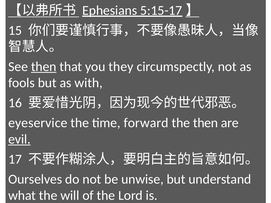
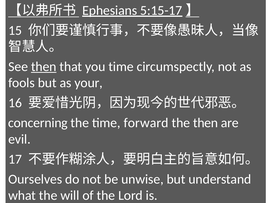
you they: they -> time (121, 67)
with: with -> your (89, 83)
eyeservice: eyeservice -> concerning (38, 123)
evil underline: present -> none (19, 139)
